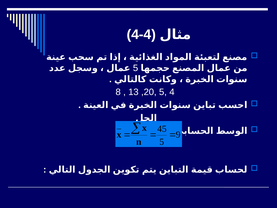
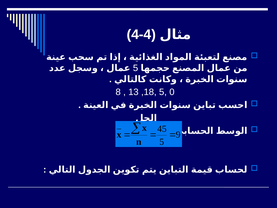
,20: ,20 -> ,18 (149, 92)
5 4: 4 -> 0 (172, 92)
